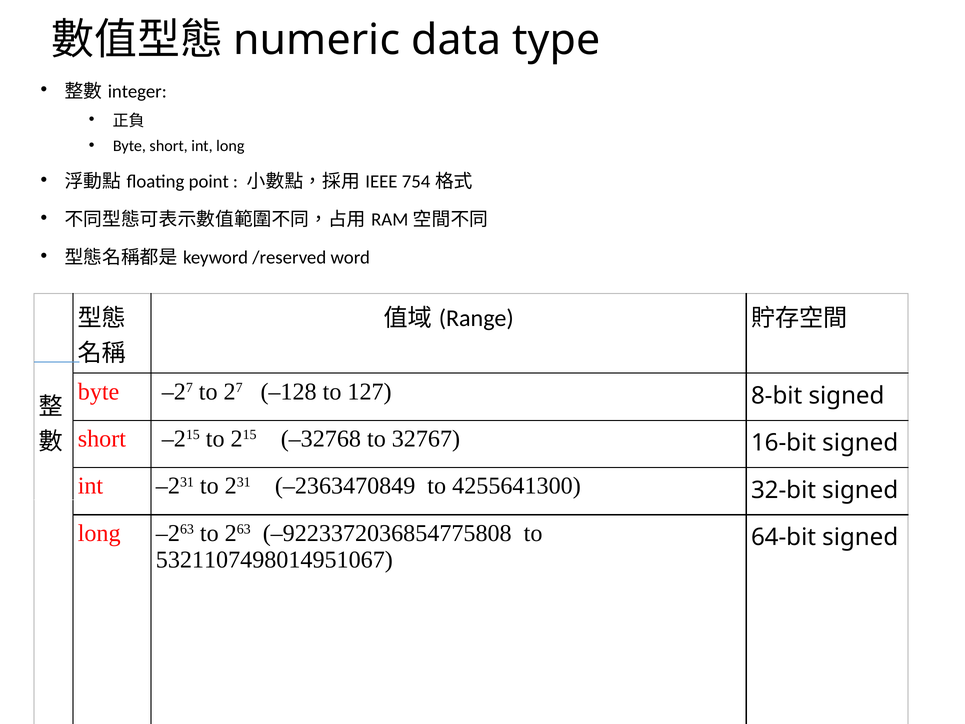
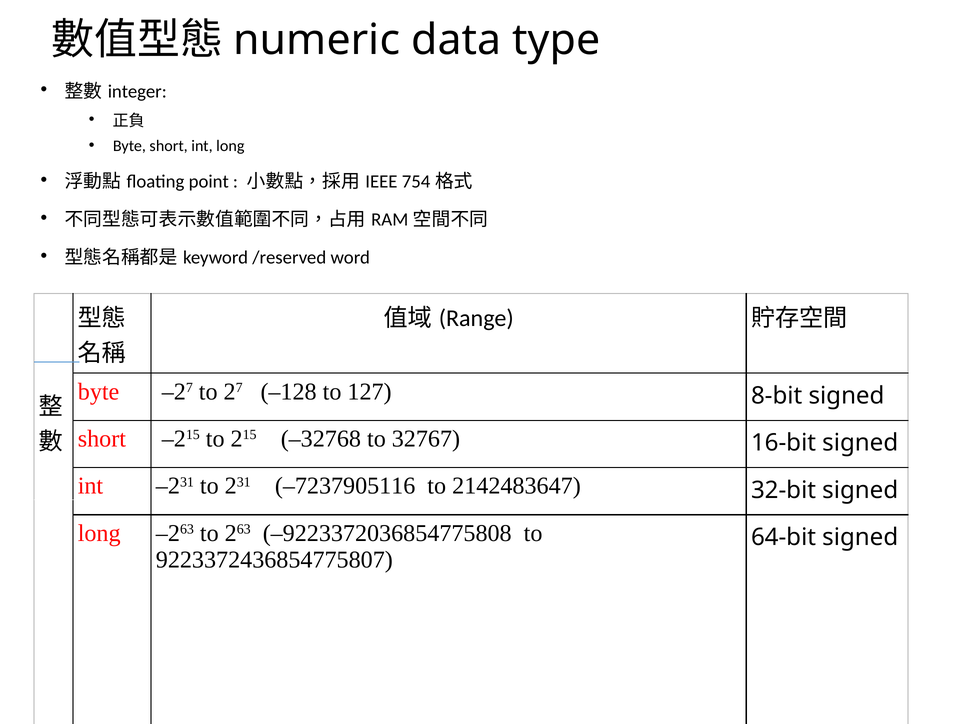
–2363470849: –2363470849 -> –7237905116 (345, 486)
4255641300: 4255641300 -> 2142483647 (517, 486)
5321107498014951067: 5321107498014951067 -> 9223372436854775807 (274, 560)
